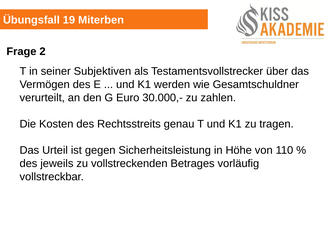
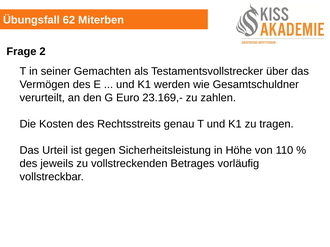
19: 19 -> 62 (69, 20)
Subjektiven: Subjektiven -> Gemachten (102, 71)
30.000,-: 30.000,- -> 23.169,- (163, 98)
